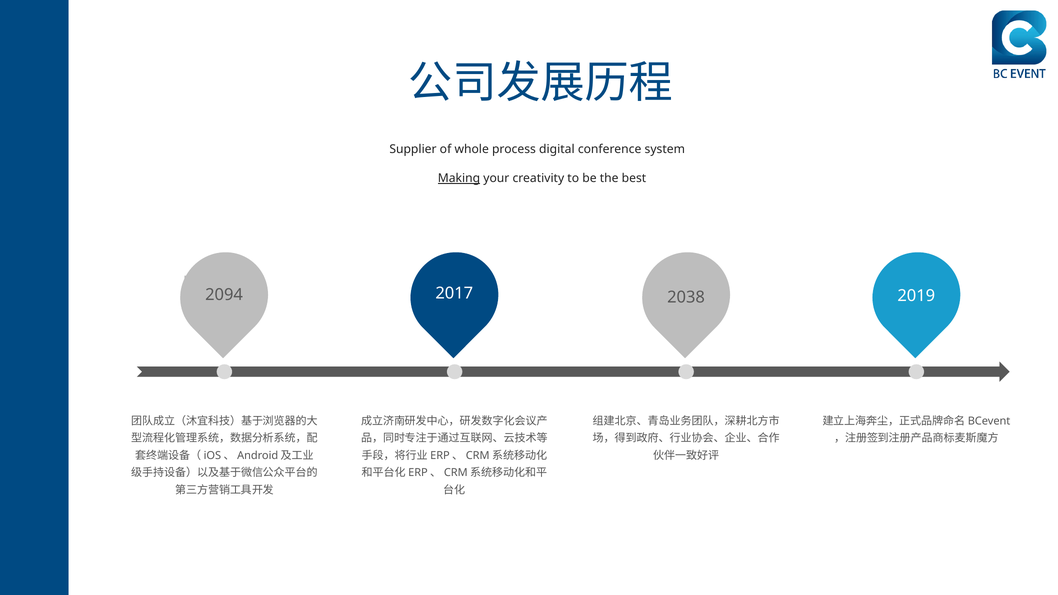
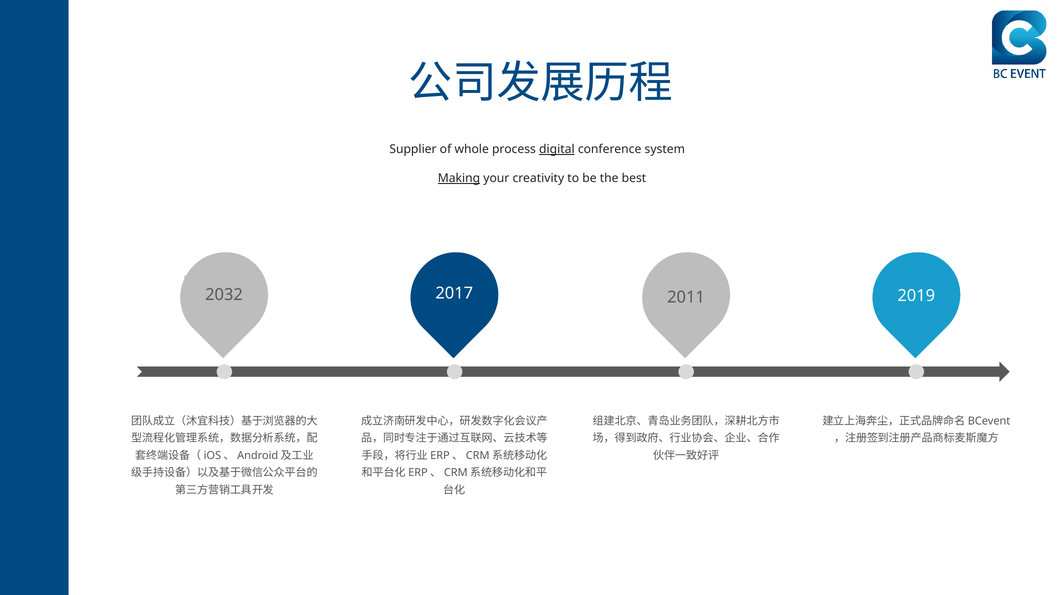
digital underline: none -> present (557, 149)
2094: 2094 -> 2032 (224, 295)
2038: 2038 -> 2011 (686, 297)
